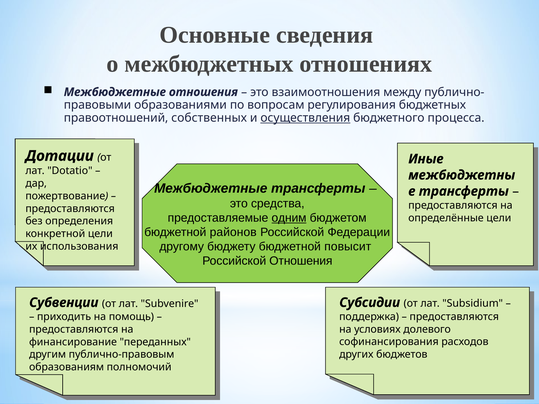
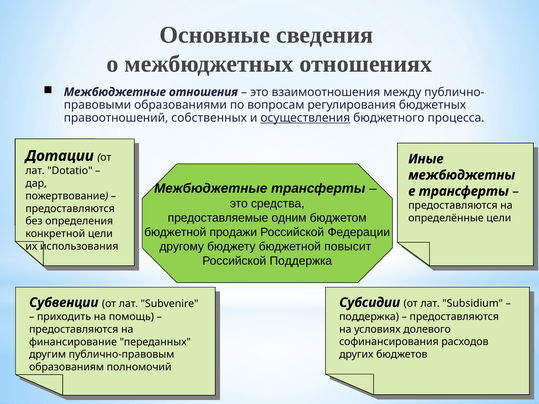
одним underline: present -> none (289, 218)
районов: районов -> продажи (233, 232)
Российской Отношения: Отношения -> Поддержка (301, 261)
